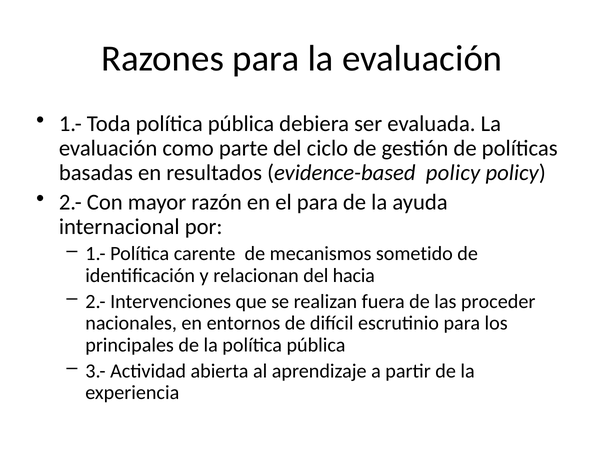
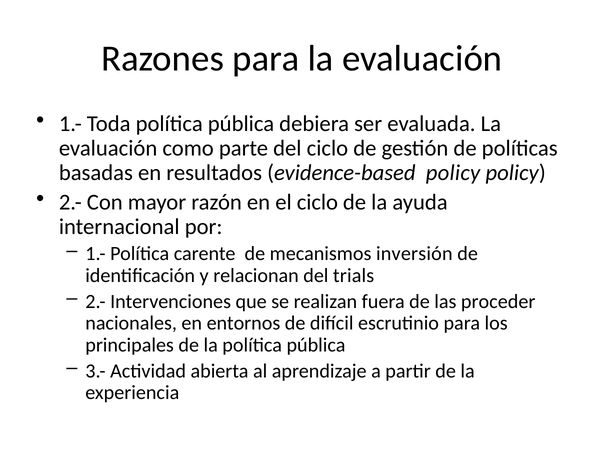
el para: para -> ciclo (317, 202)
sometido: sometido -> inversión (414, 254)
hacia: hacia -> trials (354, 275)
